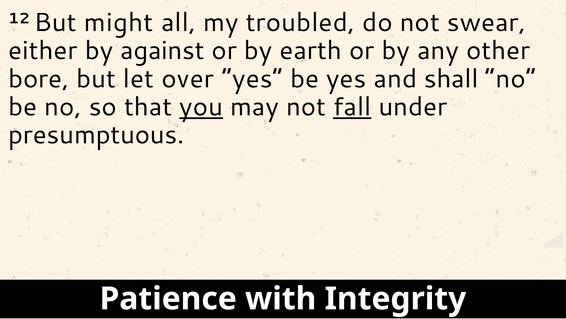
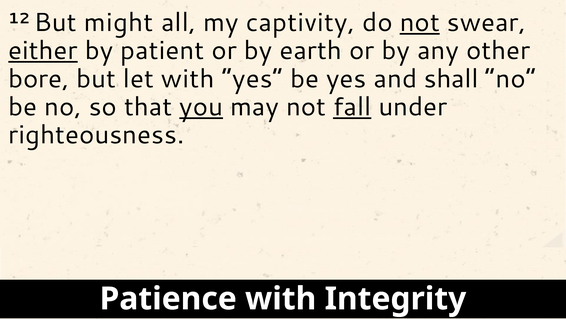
troubled: troubled -> captivity (300, 23)
not underline: none -> present (420, 23)
either underline: none -> present (43, 51)
against: against -> patient (162, 51)
let over: over -> with (188, 79)
presumptuous: presumptuous -> righteousness (96, 135)
